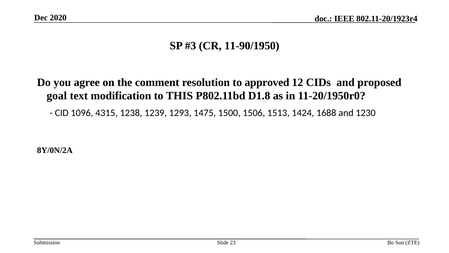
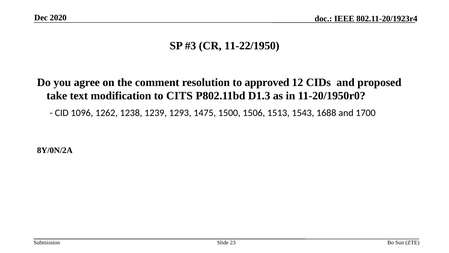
11-90/1950: 11-90/1950 -> 11-22/1950 (252, 46)
goal: goal -> take (57, 96)
THIS: THIS -> CITS (179, 96)
D1.8: D1.8 -> D1.3 (259, 96)
4315: 4315 -> 1262 (107, 113)
1424: 1424 -> 1543 (303, 113)
1230: 1230 -> 1700 (366, 113)
